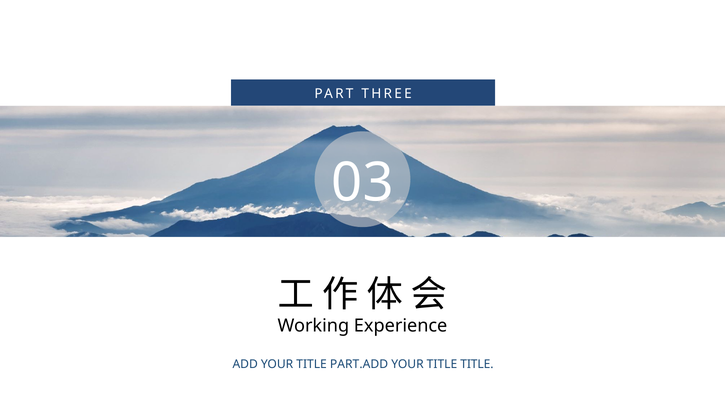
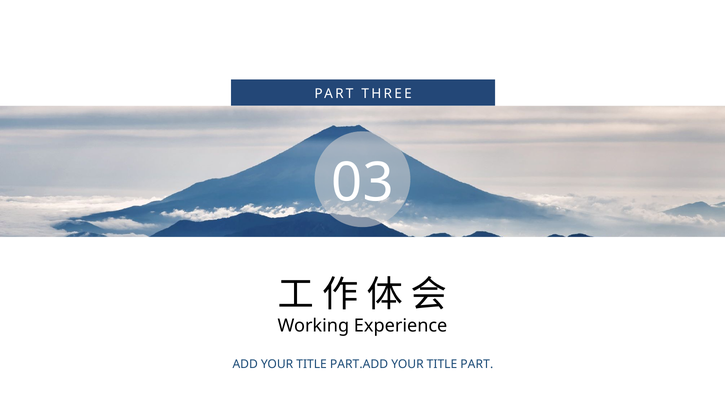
TITLE TITLE: TITLE -> PART (477, 364)
